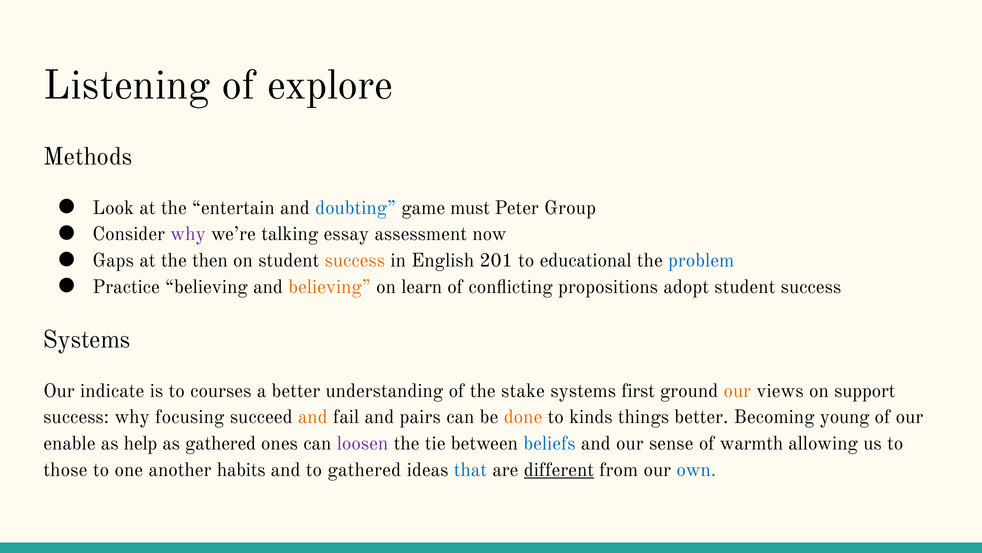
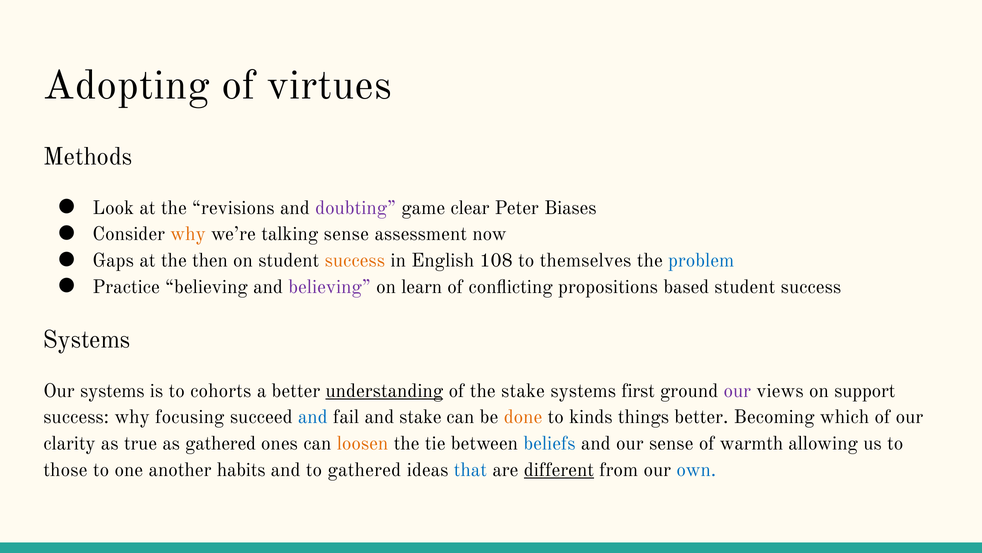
Listening: Listening -> Adopting (127, 85)
explore: explore -> virtues (330, 85)
entertain: entertain -> revisions (233, 207)
doubting colour: blue -> purple (356, 207)
must: must -> clear (470, 207)
Group: Group -> Biases (570, 207)
why colour: purple -> orange (188, 234)
talking essay: essay -> sense (346, 234)
201: 201 -> 108 (496, 260)
educational: educational -> themselves (586, 260)
believing colour: orange -> purple (330, 286)
adopt: adopt -> based (686, 286)
Our indicate: indicate -> systems (112, 390)
courses: courses -> cohorts (221, 390)
understanding underline: none -> present (384, 390)
our colour: orange -> purple (737, 390)
and colour: orange -> blue (313, 417)
and pairs: pairs -> stake (420, 417)
young: young -> which (845, 417)
enable: enable -> clarity (69, 443)
help: help -> true (141, 443)
loosen colour: purple -> orange (363, 443)
